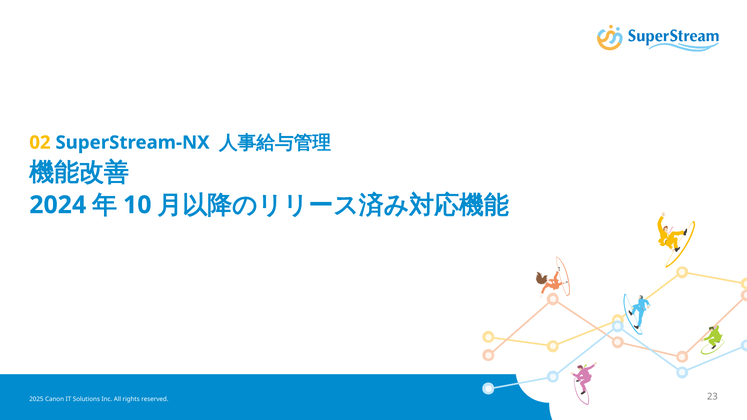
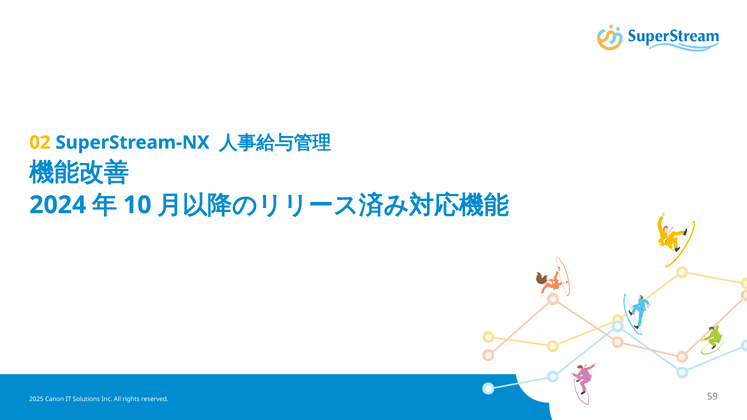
23: 23 -> 59 (712, 397)
